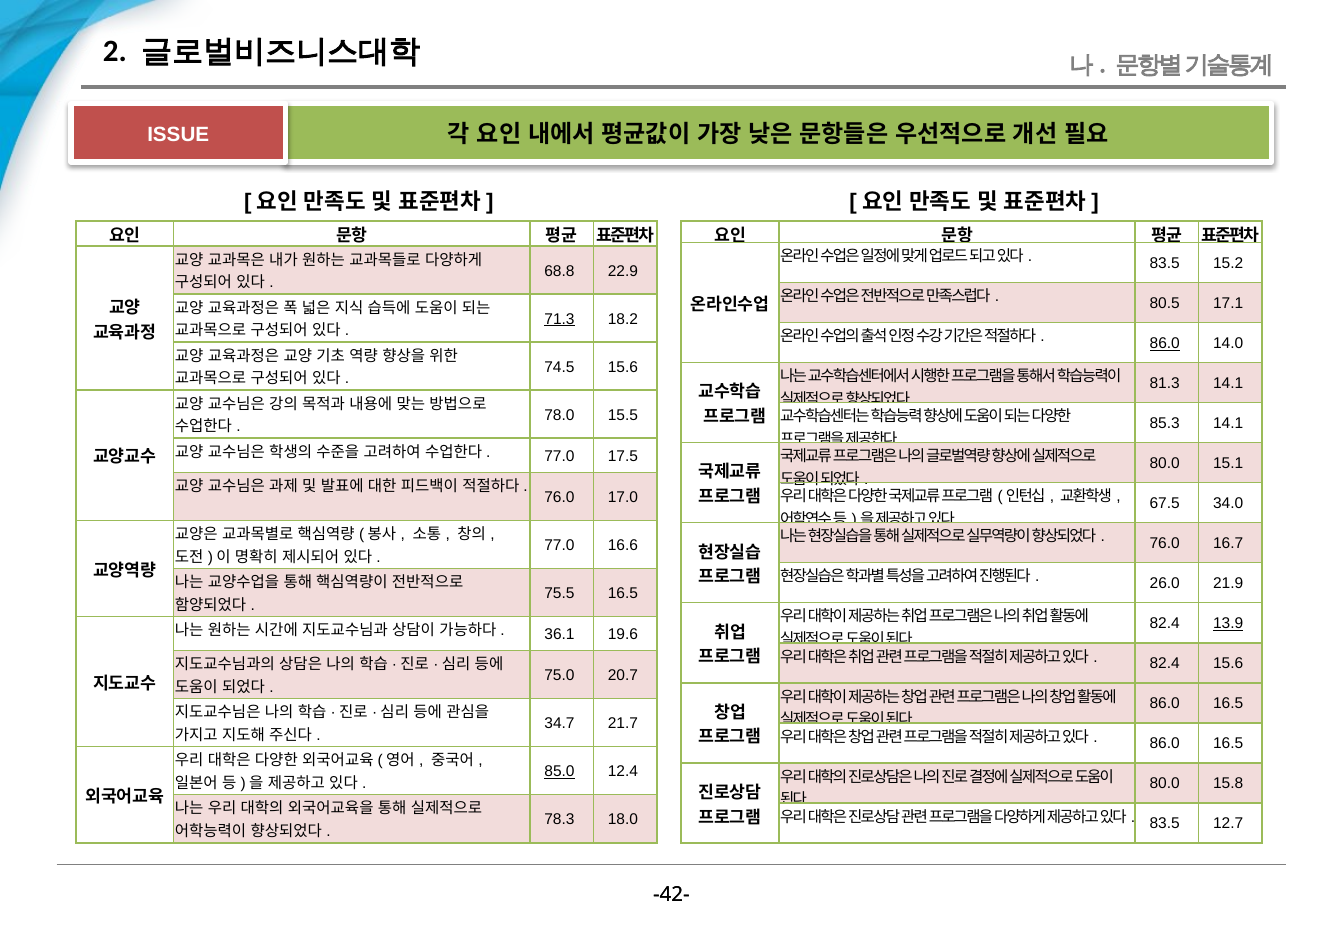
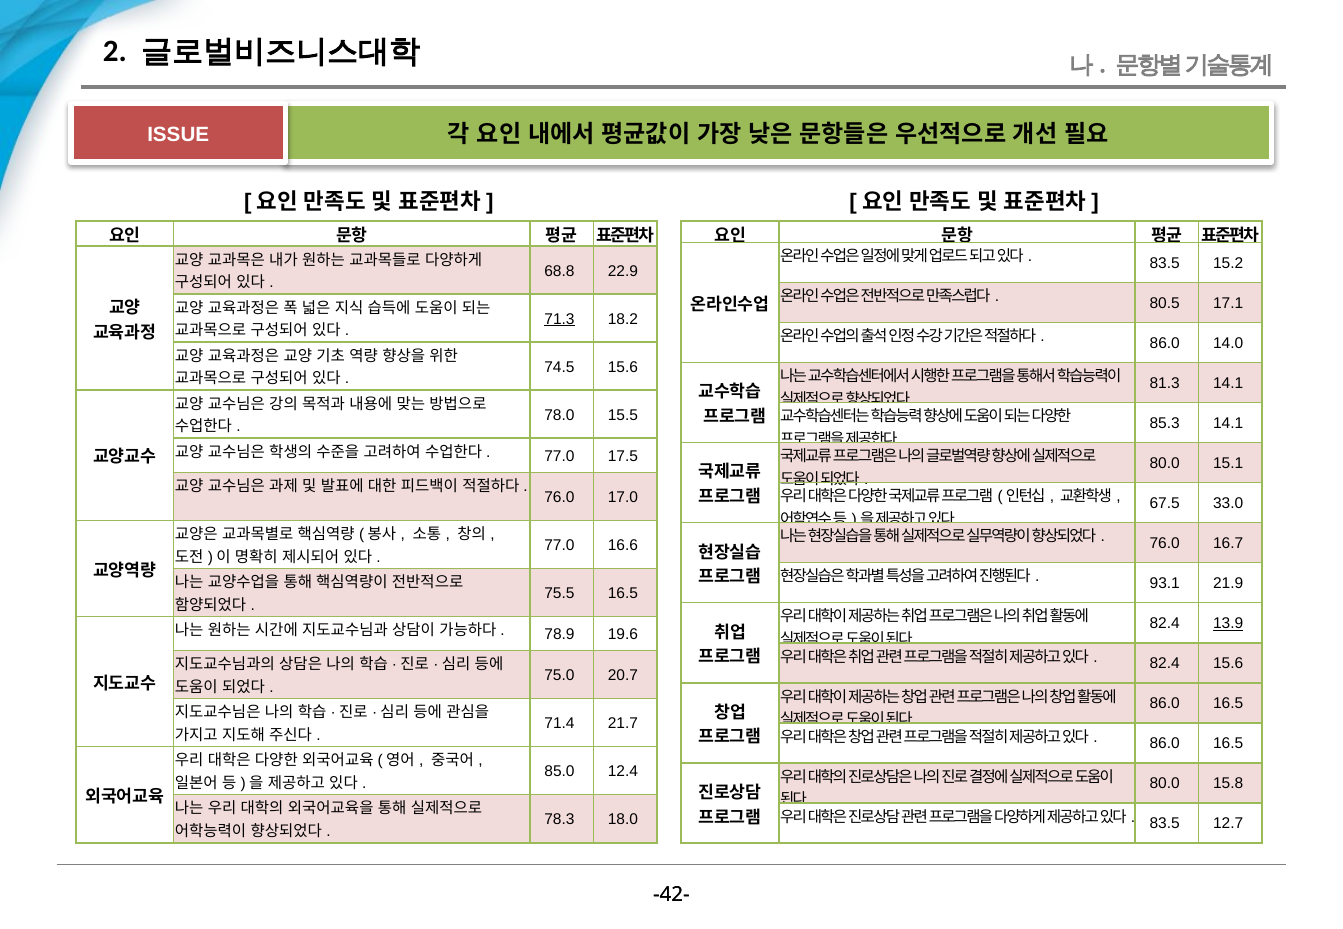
86.0 underline: present -> none (1165, 344)
34.0: 34.0 -> 33.0 (1228, 504)
26.0: 26.0 -> 93.1 (1165, 584)
36.1: 36.1 -> 78.9 (560, 635)
34.7: 34.7 -> 71.4 (560, 724)
85.0 underline: present -> none (560, 772)
